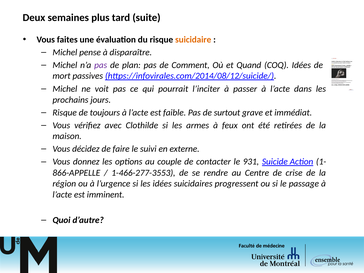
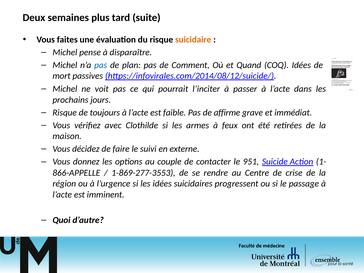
pas colour: purple -> blue (101, 65)
surtout: surtout -> affirme (227, 113)
931: 931 -> 951 (251, 162)
1-466-277-3553: 1-466-277-3553 -> 1-869-277-3553 (143, 173)
